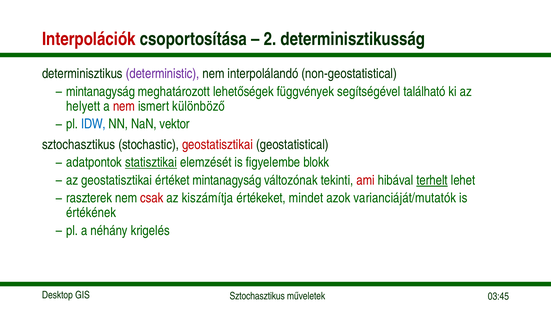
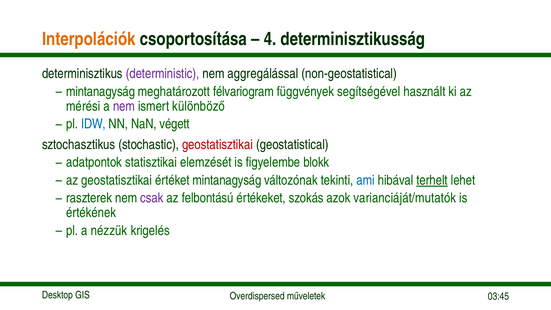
Interpolációk colour: red -> orange (89, 39)
2: 2 -> 4 (270, 39)
interpolálandó: interpolálandó -> aggregálással (263, 74)
lehetőségek: lehetőségek -> félvariogram (243, 91)
található: található -> használt (424, 91)
helyett: helyett -> mérési (83, 106)
nem colour: red -> purple (124, 106)
vektor: vektor -> végett (175, 124)
statisztikai underline: present -> none (151, 162)
ami colour: red -> blue (366, 180)
csak colour: red -> purple (152, 198)
kiszámítja: kiszámítja -> felbontású (208, 198)
mindet: mindet -> szokás (306, 198)
néhány: néhány -> nézzük (109, 230)
Sztochasztikus: Sztochasztikus -> Overdispersed (257, 296)
